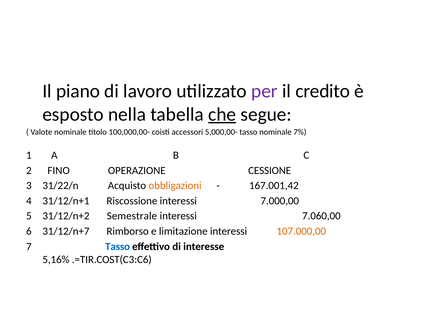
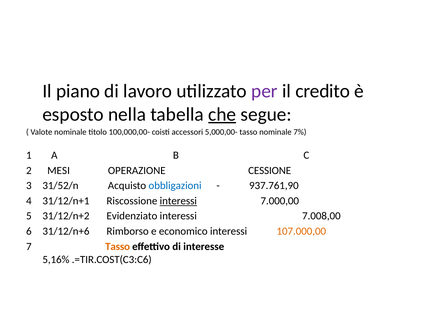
FINO: FINO -> MESI (59, 171)
31/22/n: 31/22/n -> 31/52/n (60, 186)
obbligazioni colour: orange -> blue (175, 186)
167.001,42: 167.001,42 -> 937.761,90 (274, 186)
interessi underline: none -> present (178, 201)
Semestrale: Semestrale -> Evidenziato (132, 216)
7.060,00: 7.060,00 -> 7.008,00 (321, 216)
31/12/n+7: 31/12/n+7 -> 31/12/n+6 (66, 231)
limitazione: limitazione -> economico (183, 231)
Tasso colour: blue -> orange (118, 247)
